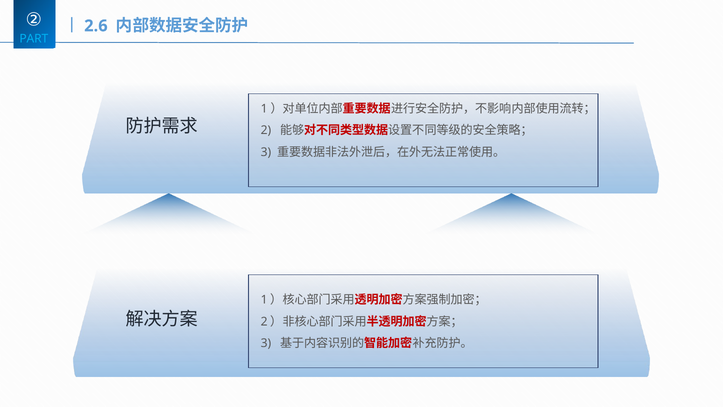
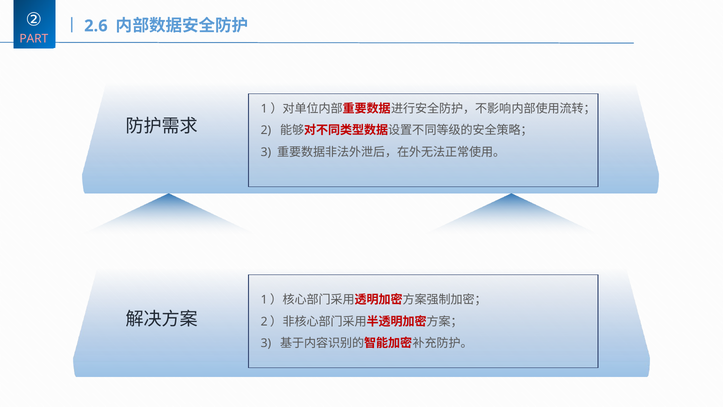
PART colour: light blue -> pink (34, 39)
